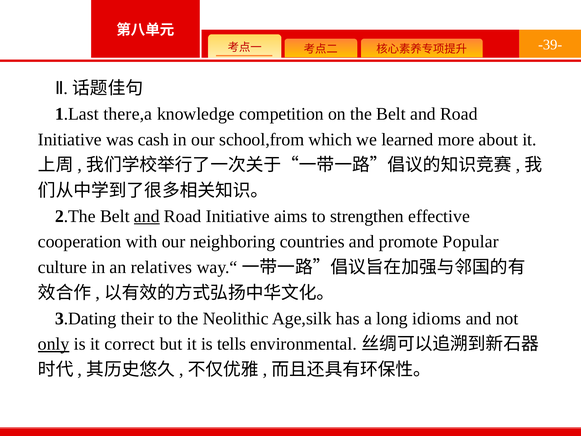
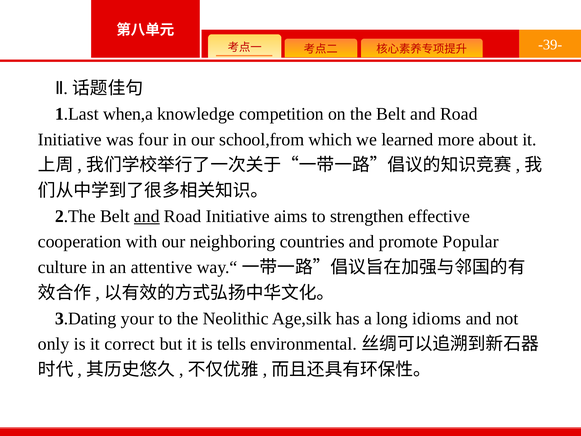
there,a: there,a -> when,a (128, 114)
cash: cash -> four (153, 139)
relatives: relatives -> attentive (162, 267)
their: their -> your (137, 318)
only underline: present -> none (54, 344)
